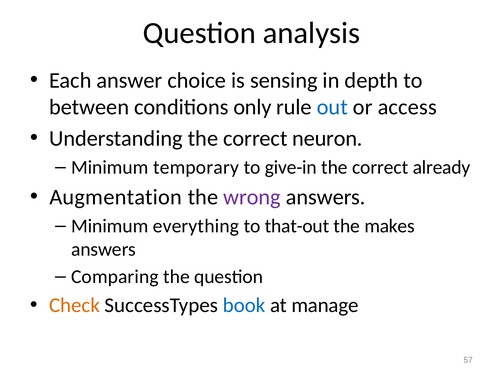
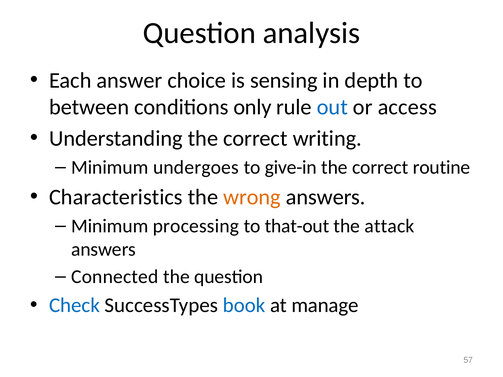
neuron: neuron -> writing (327, 139)
temporary: temporary -> undergoes (196, 167)
already: already -> routine (442, 167)
Augmentation: Augmentation -> Characteristics (116, 197)
wrong colour: purple -> orange (252, 197)
everything: everything -> processing (196, 226)
makes: makes -> attack (389, 226)
Comparing: Comparing -> Connected (115, 277)
Check colour: orange -> blue (75, 306)
